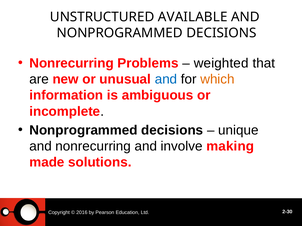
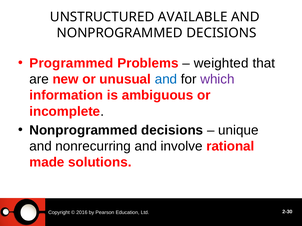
Nonrecurring: Nonrecurring -> Programmed (71, 63)
which colour: orange -> purple (217, 79)
making: making -> rational (230, 147)
